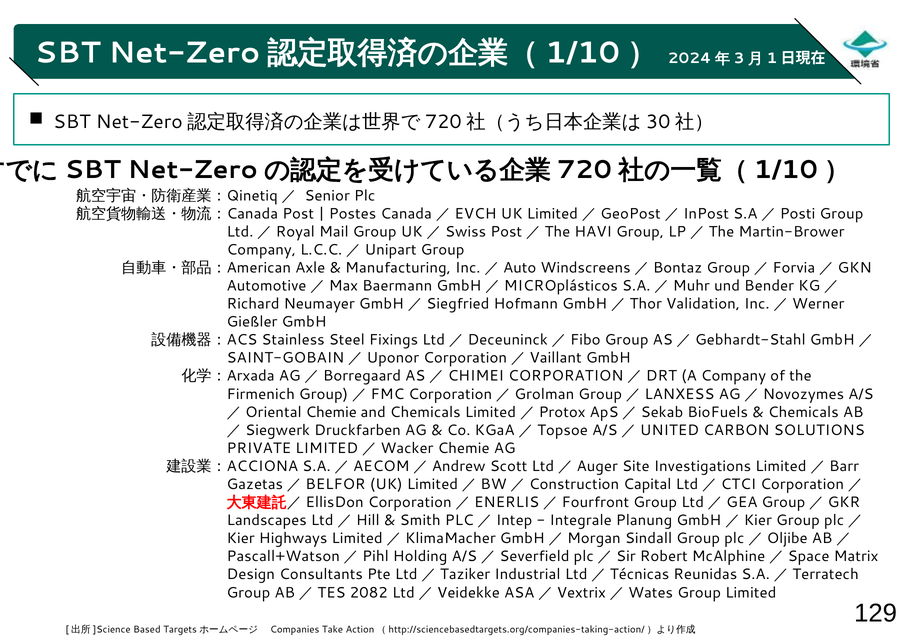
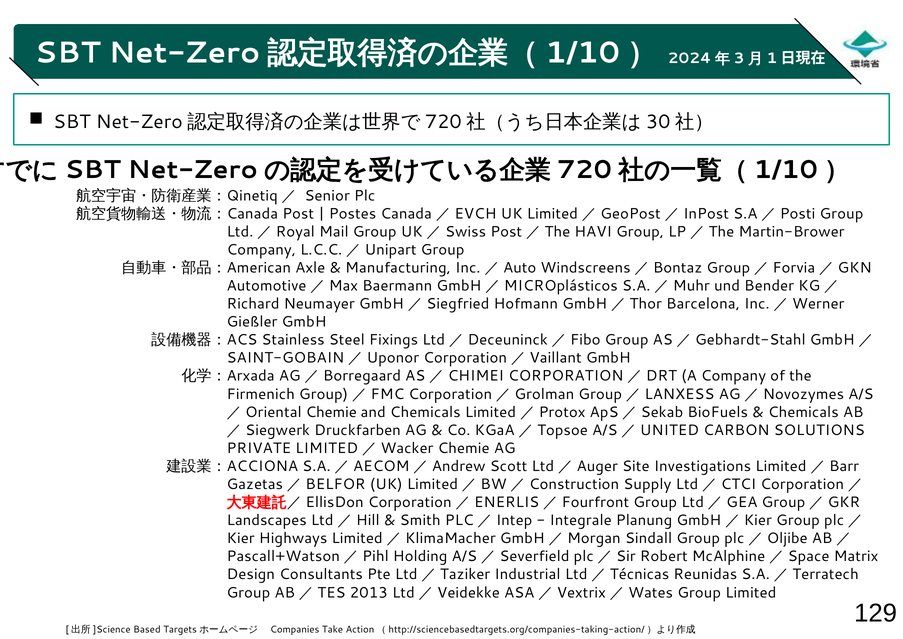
Validation: Validation -> Barcelona (703, 304)
Capital: Capital -> Supply (647, 484)
2082: 2082 -> 2013 (369, 592)
